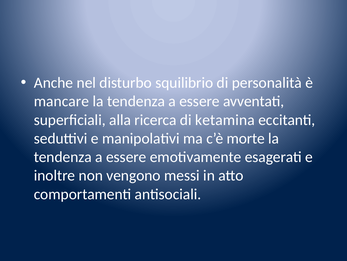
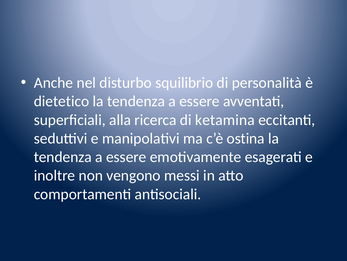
mancare: mancare -> dietetico (61, 101)
morte: morte -> ostina (246, 138)
